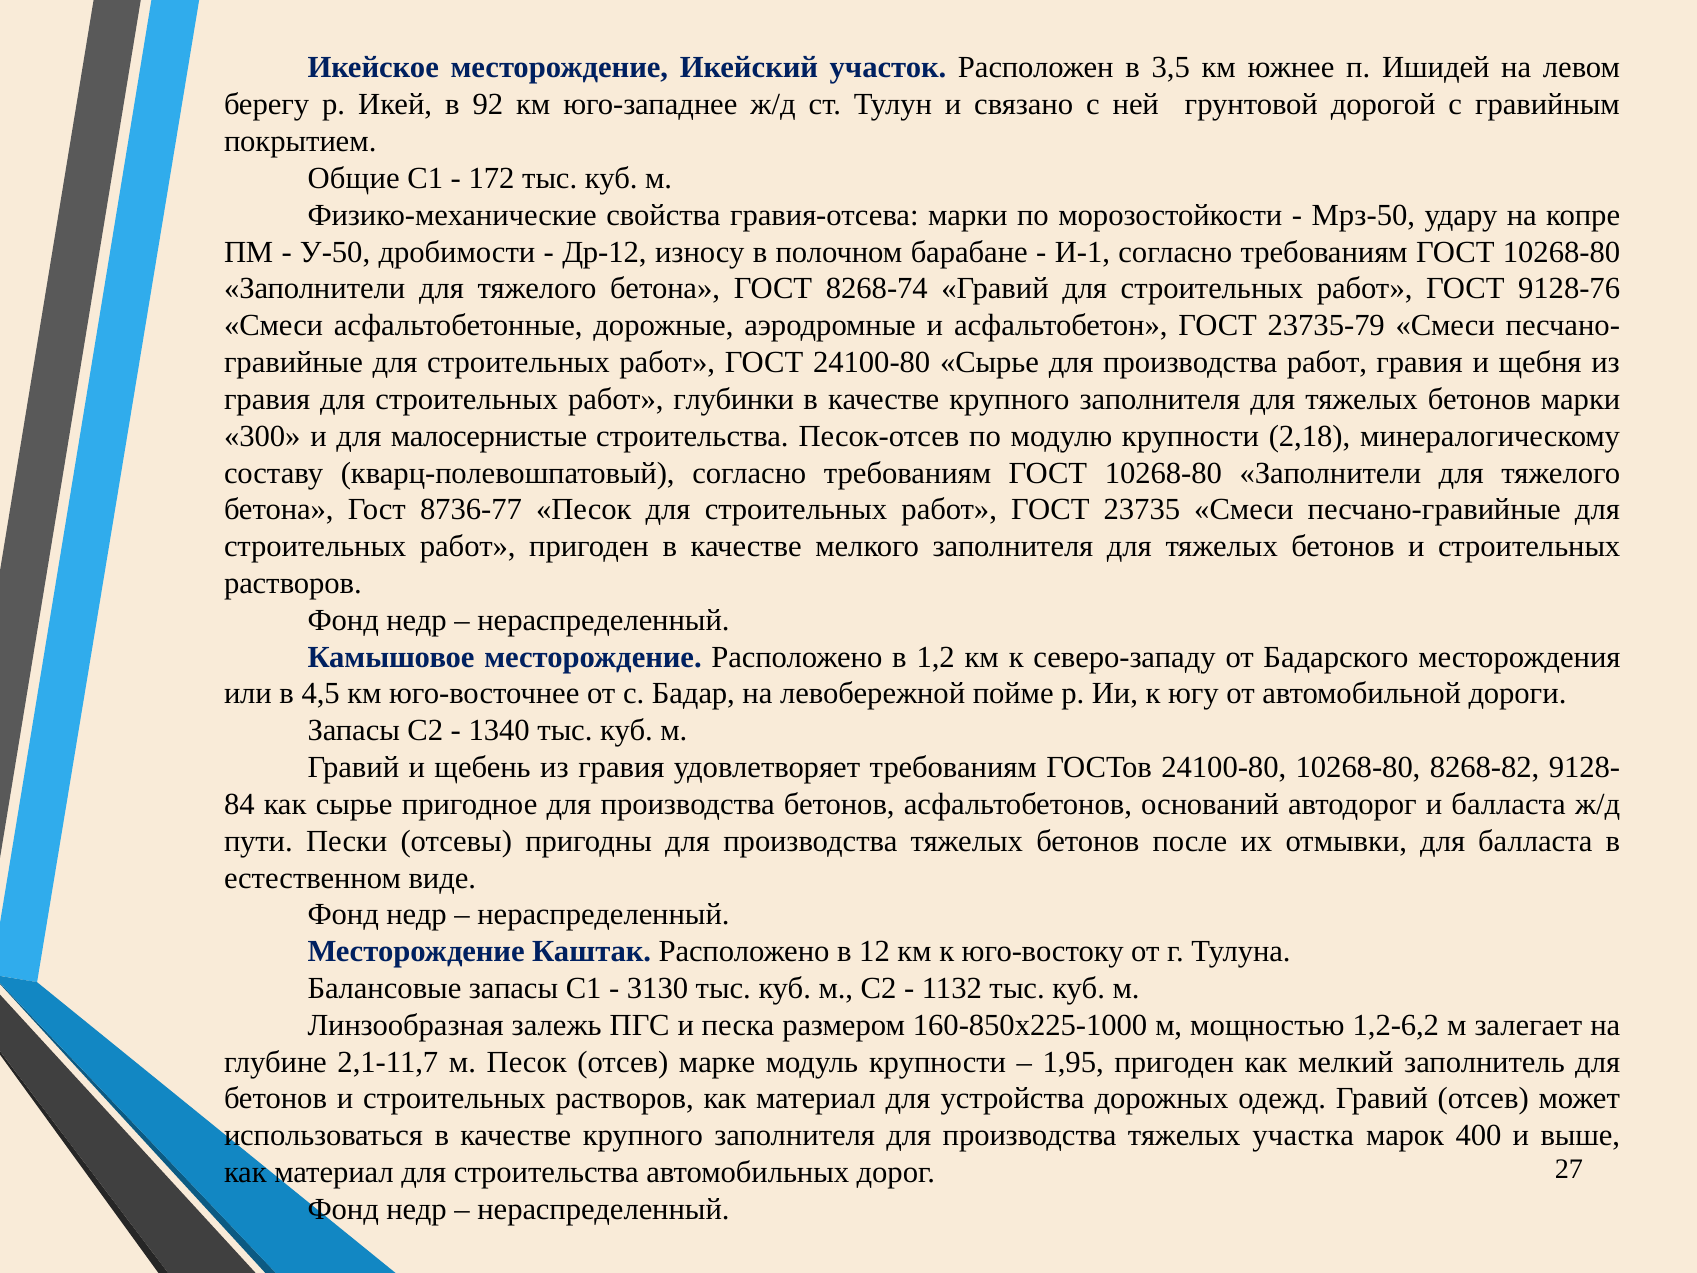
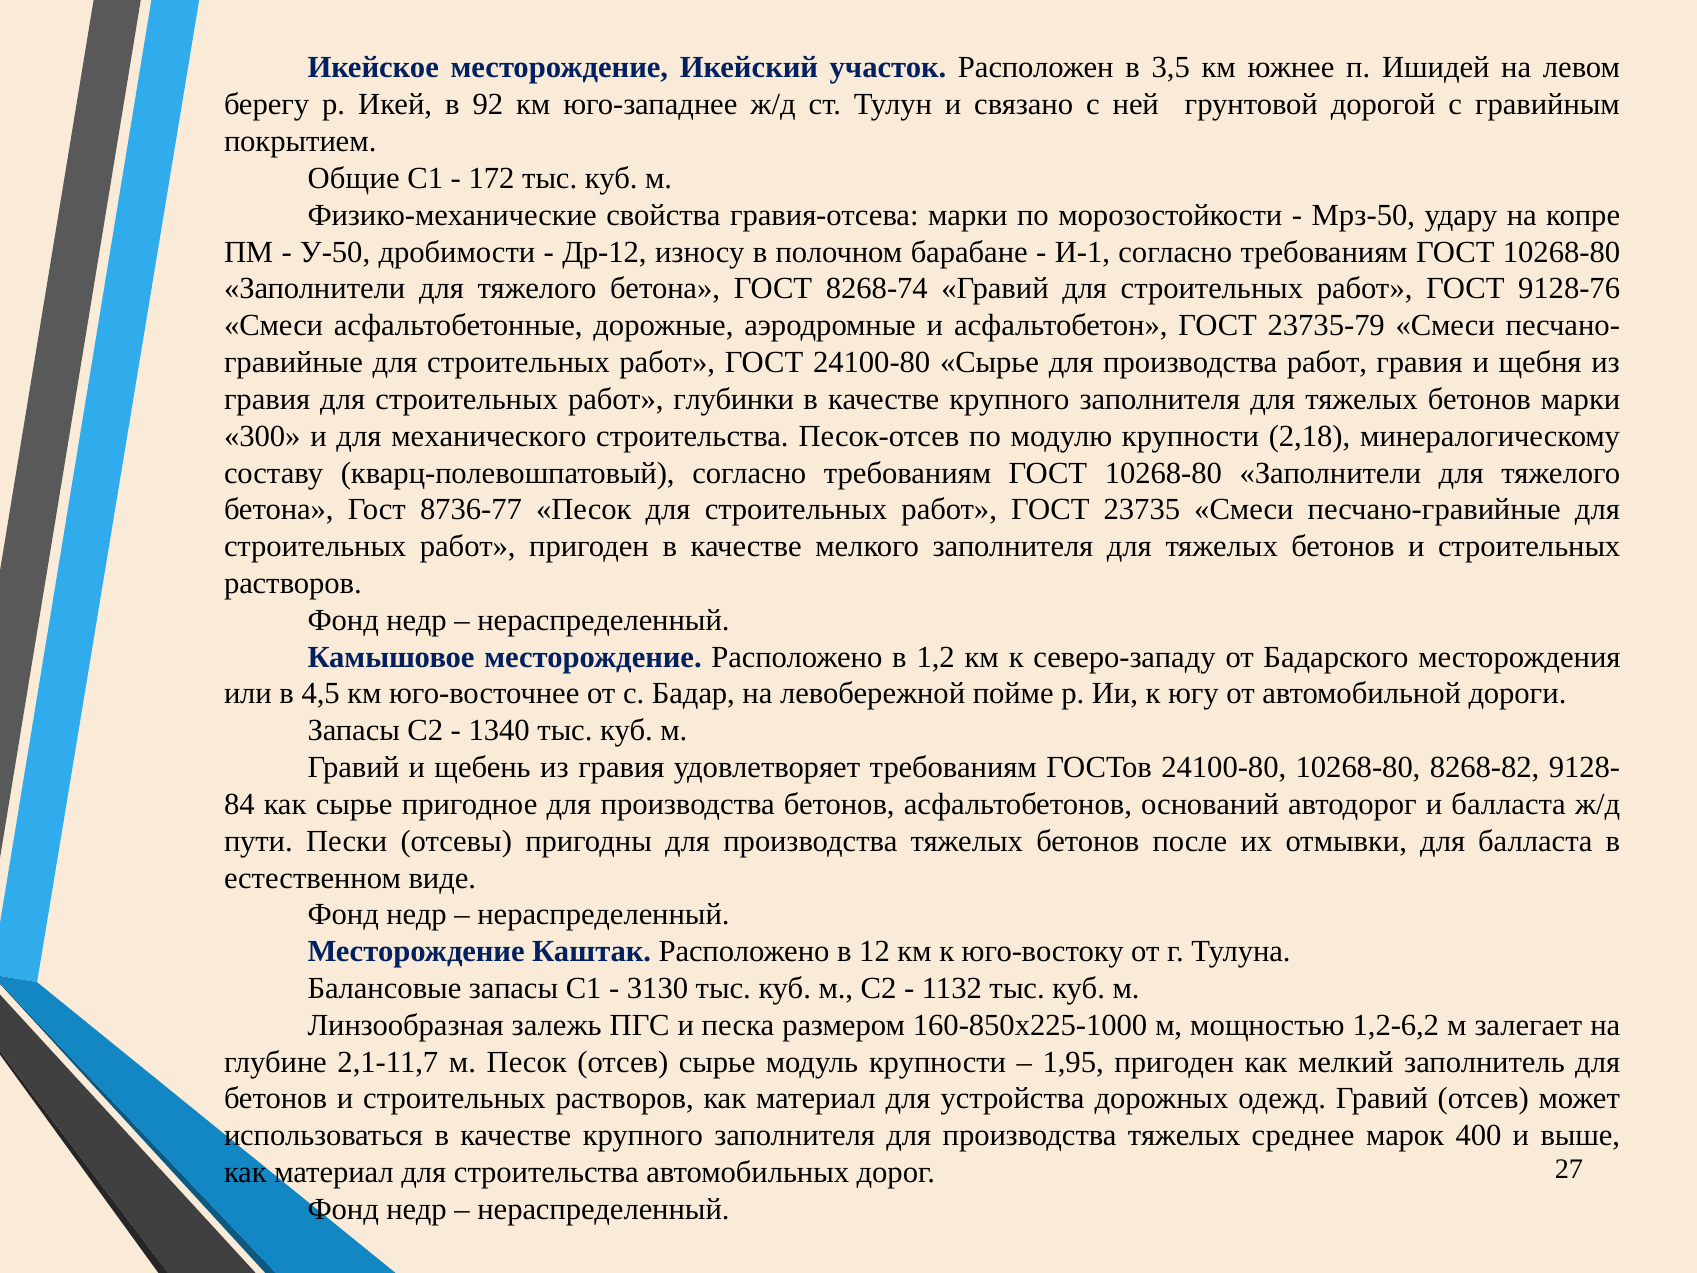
малосернистые: малосернистые -> механического (489, 436)
отсев марке: марке -> сырье (717, 1062)
участка: участка -> среднее (1303, 1135)
